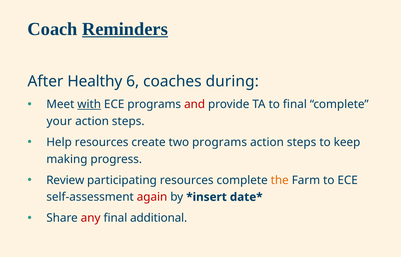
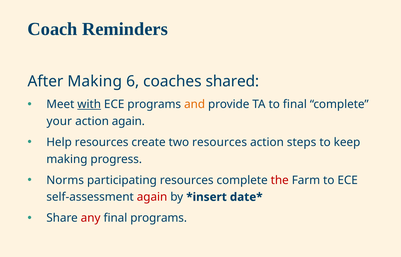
Reminders underline: present -> none (125, 29)
After Healthy: Healthy -> Making (95, 81)
during: during -> shared (232, 81)
and colour: red -> orange (195, 104)
steps: steps -> again (128, 121)
two programs: programs -> resources (220, 142)
Review: Review -> Norms (65, 180)
the colour: orange -> red (280, 180)
final additional: additional -> programs (159, 218)
